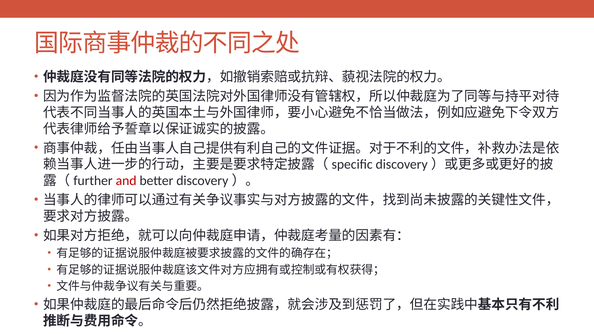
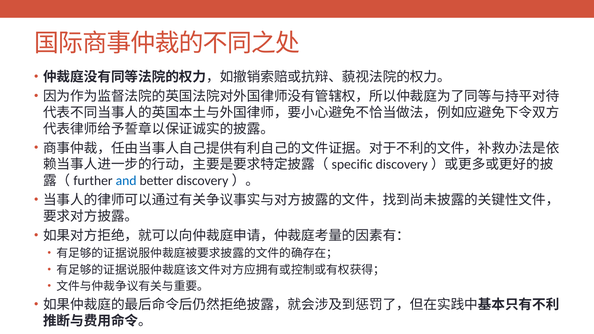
and colour: red -> blue (126, 181)
